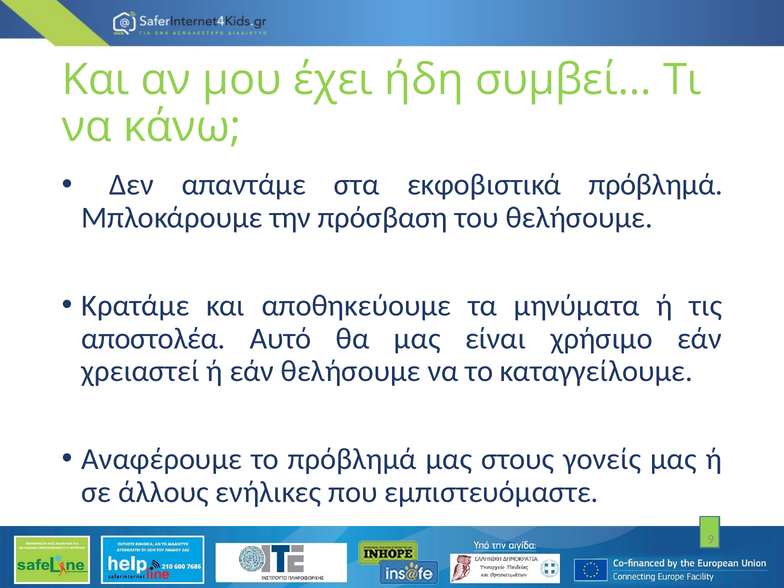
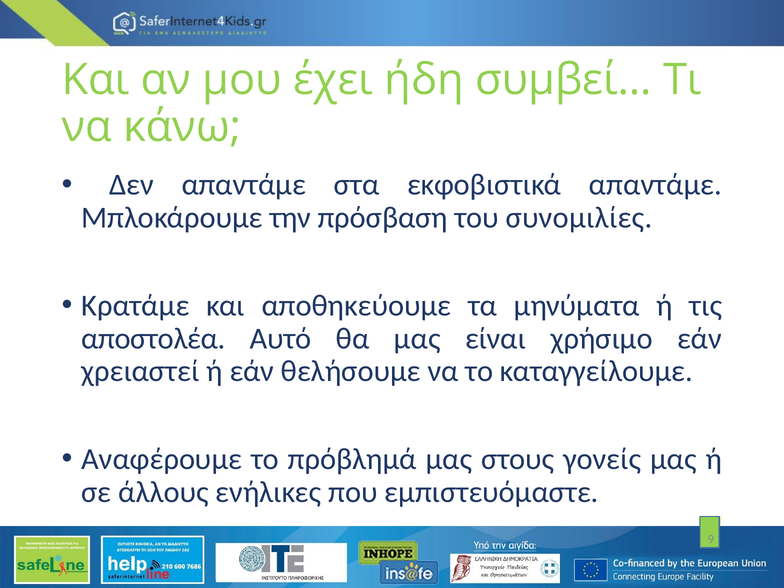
εκφοβιστικά πρόβληµά: πρόβληµά -> απαντάµε (655, 185)
του θελήσουµε: θελήσουµε -> συνοµιλίες (579, 218)
